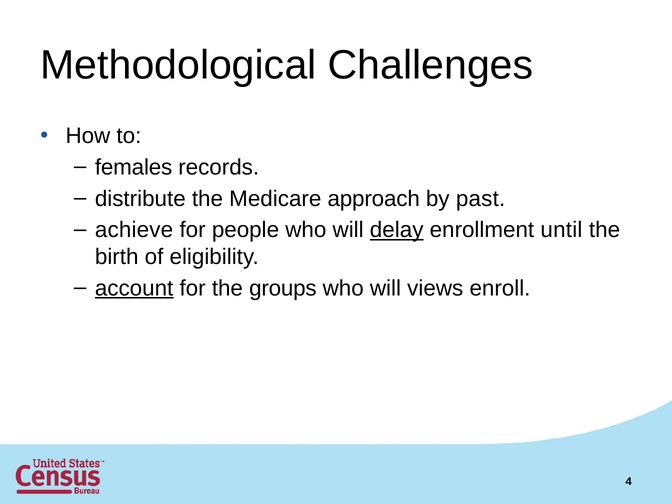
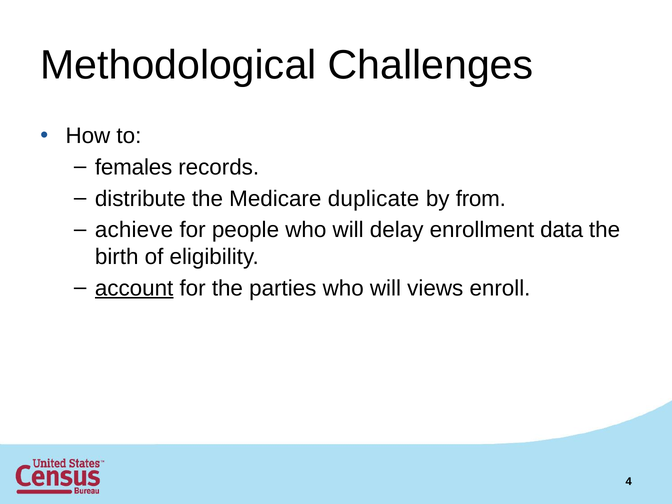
approach: approach -> duplicate (373, 199)
past: past -> from (481, 199)
delay underline: present -> none (397, 230)
until: until -> data (562, 230)
groups: groups -> parties (283, 288)
